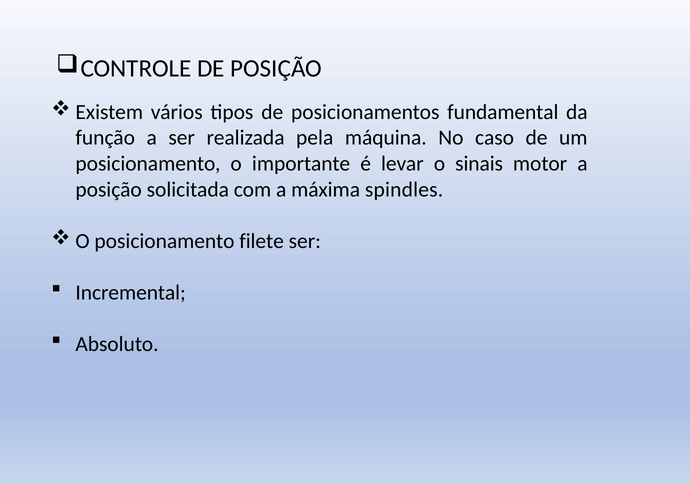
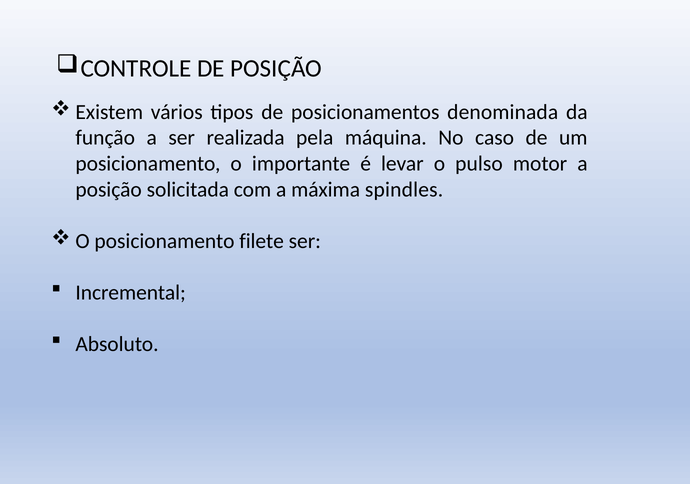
fundamental: fundamental -> denominada (503, 112)
sinais: sinais -> pulso (479, 164)
